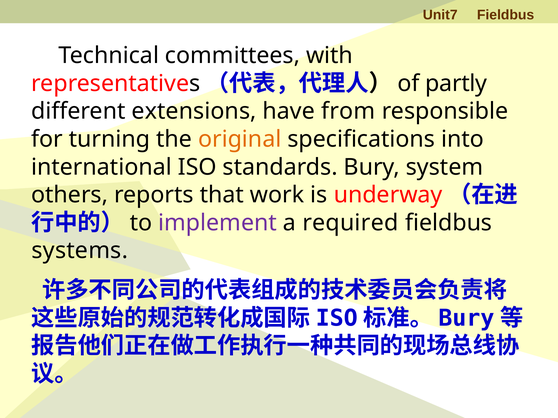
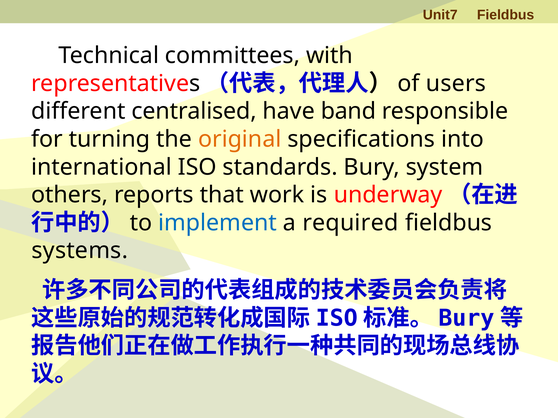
partly: partly -> users (456, 84)
extensions: extensions -> centralised (194, 111)
from: from -> band (348, 111)
implement colour: purple -> blue (218, 223)
